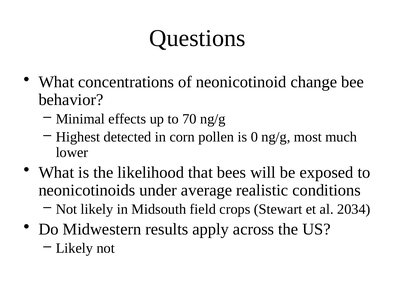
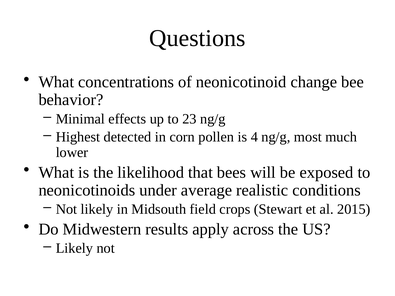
70: 70 -> 23 (189, 119)
0: 0 -> 4 (254, 137)
2034: 2034 -> 2015 (354, 209)
